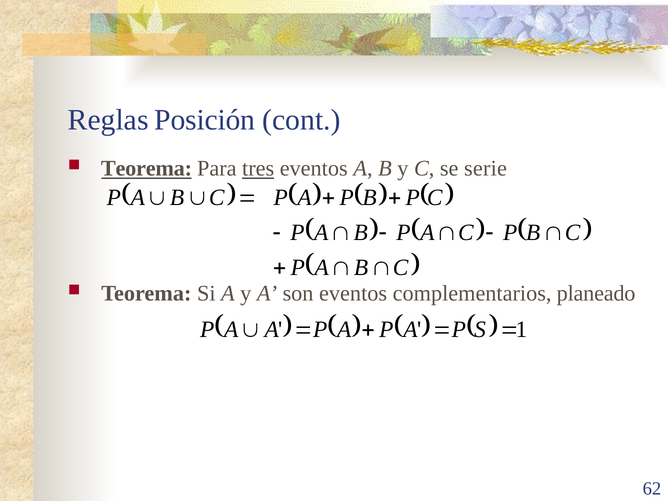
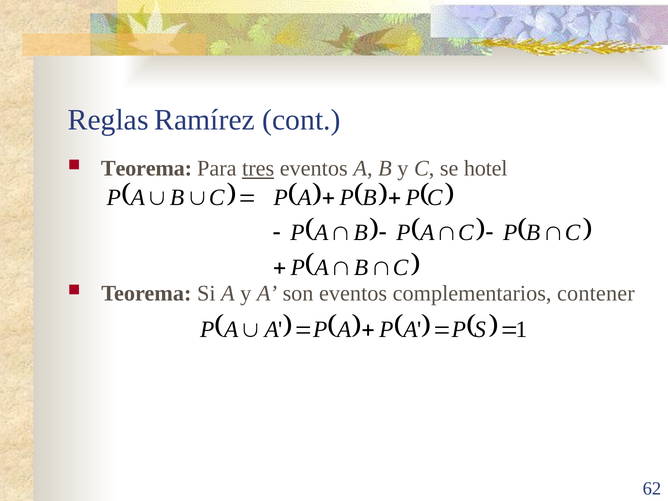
Posición: Posición -> Ramírez (205, 120)
Teorema underline: present -> none (147, 169)
serie: serie -> hotel (486, 169)
planeado: planeado -> contener (596, 293)
